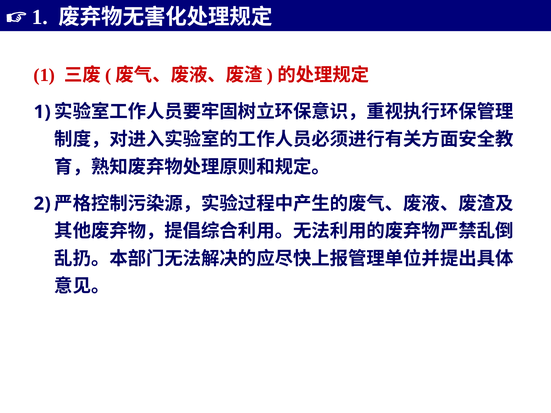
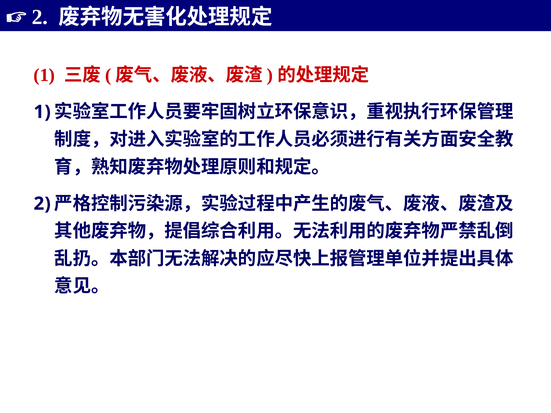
1: 1 -> 2 (40, 17)
